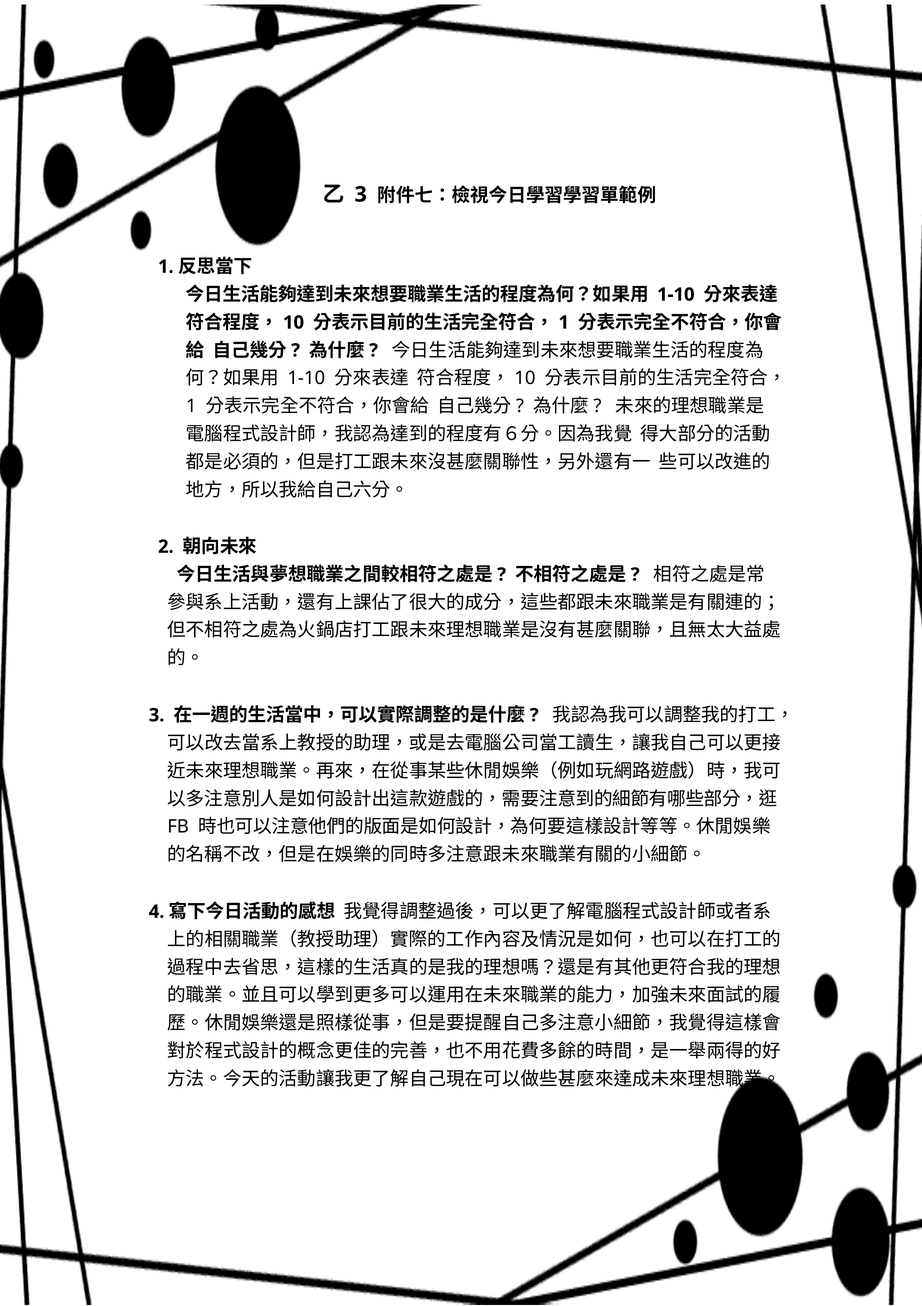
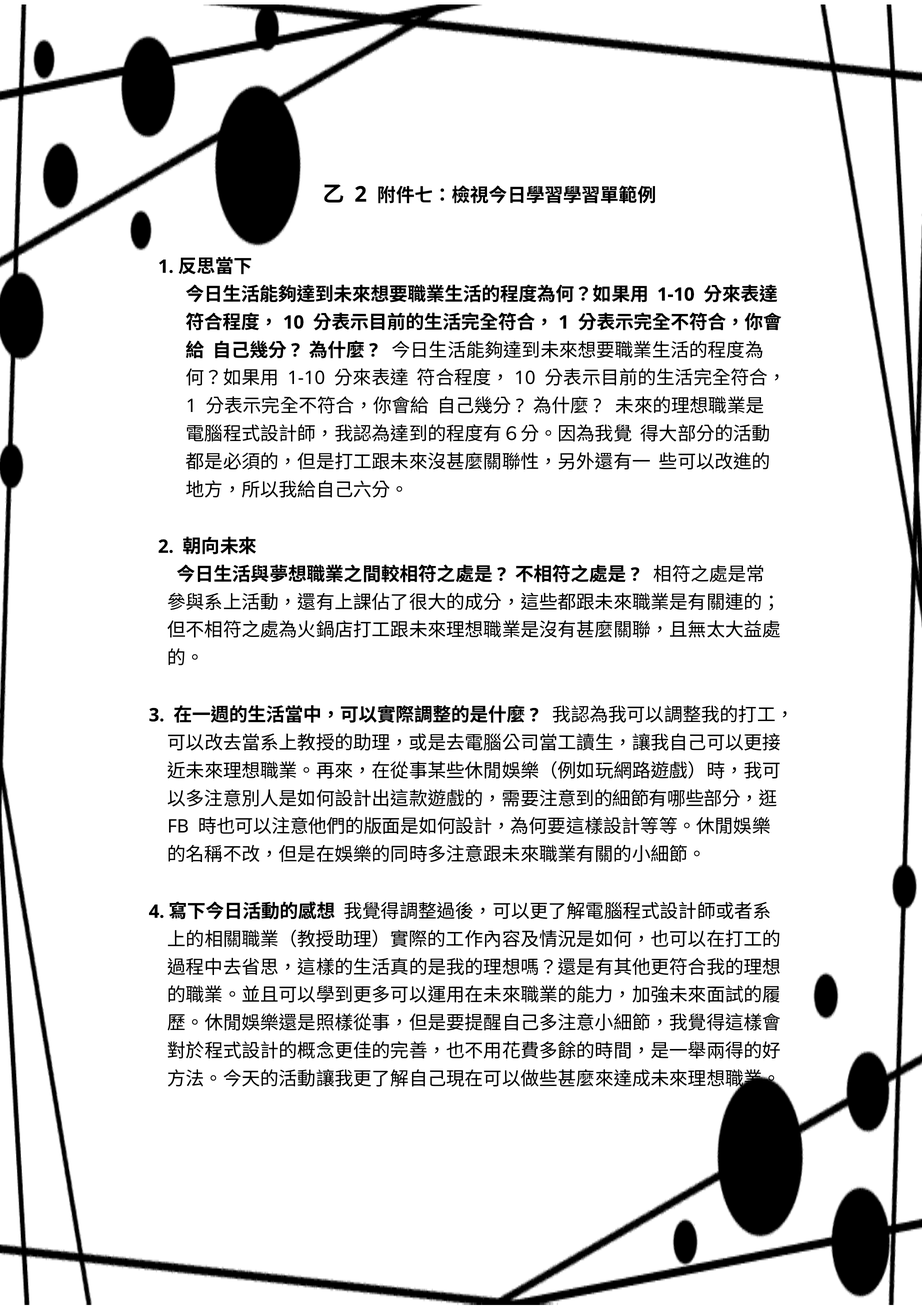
3: 3 -> 2 (361, 194)
